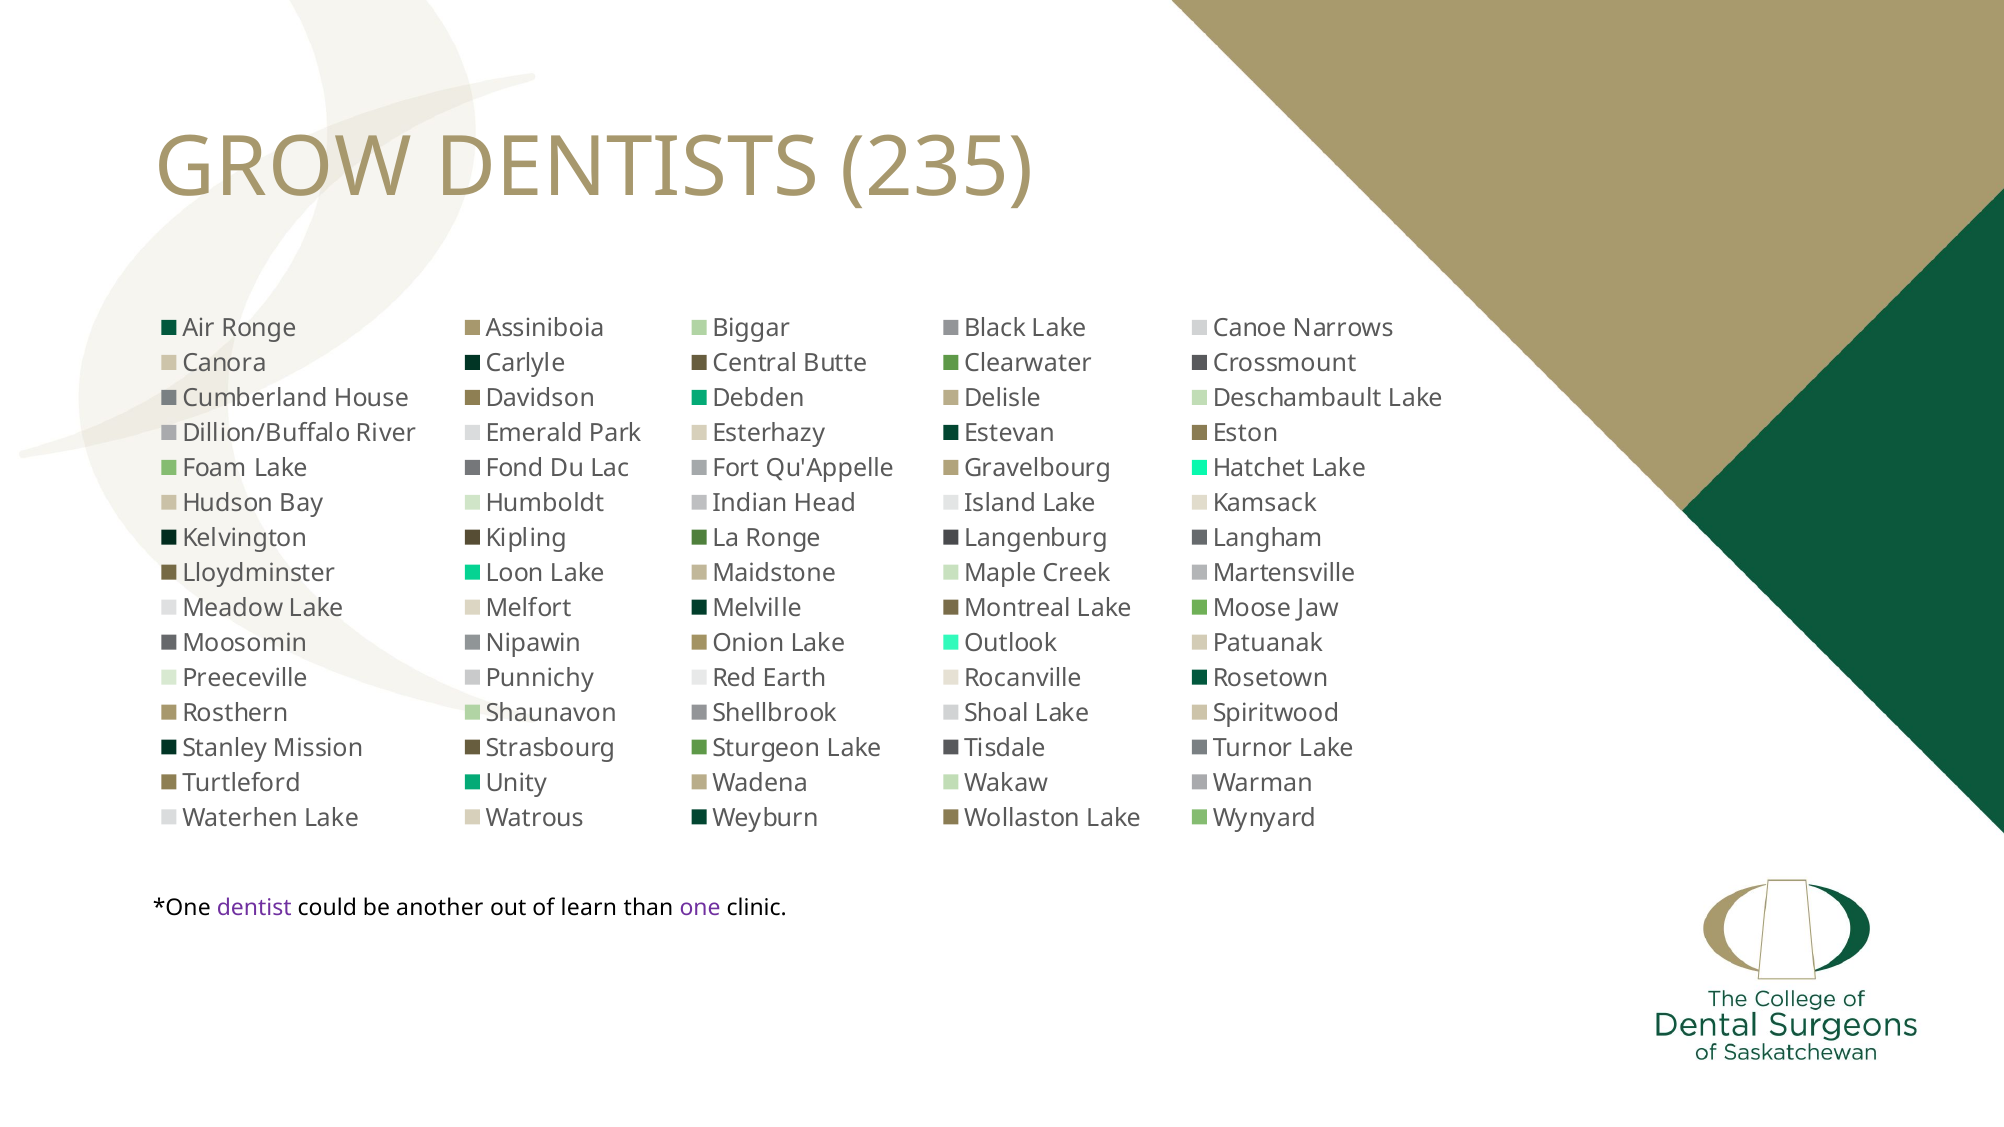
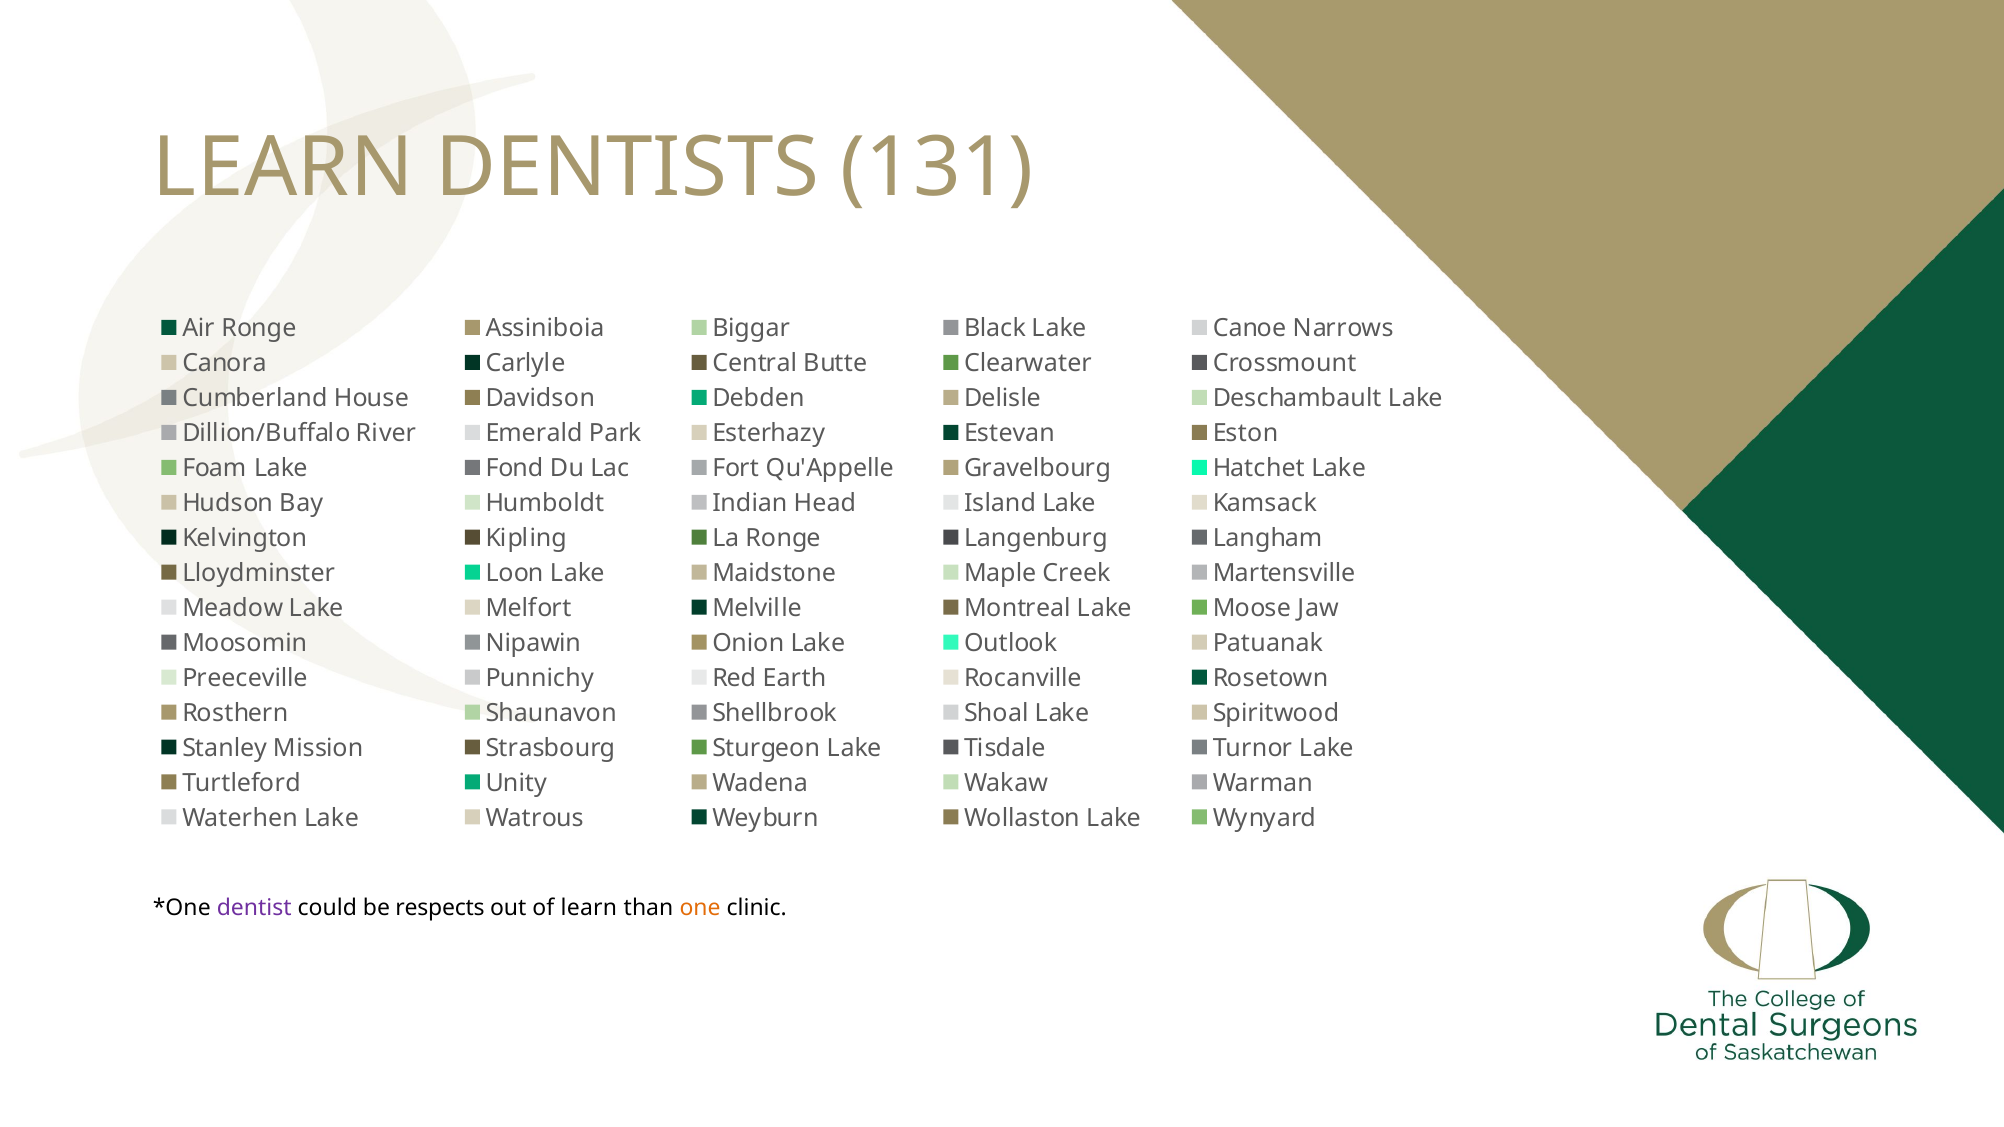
GROW: GROW -> LEARN (283, 168)
235: 235 -> 131 (937, 168)
another: another -> respects (440, 908)
one colour: purple -> orange (700, 908)
